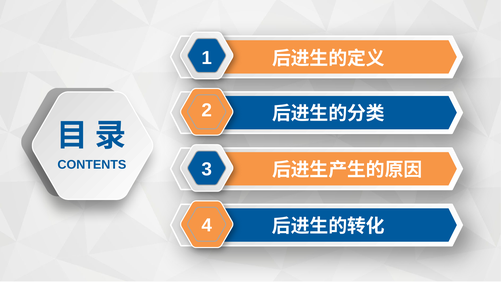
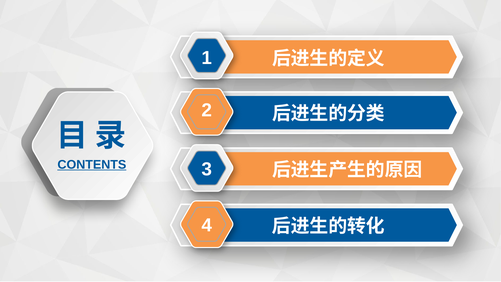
CONTENTS underline: none -> present (92, 165)
